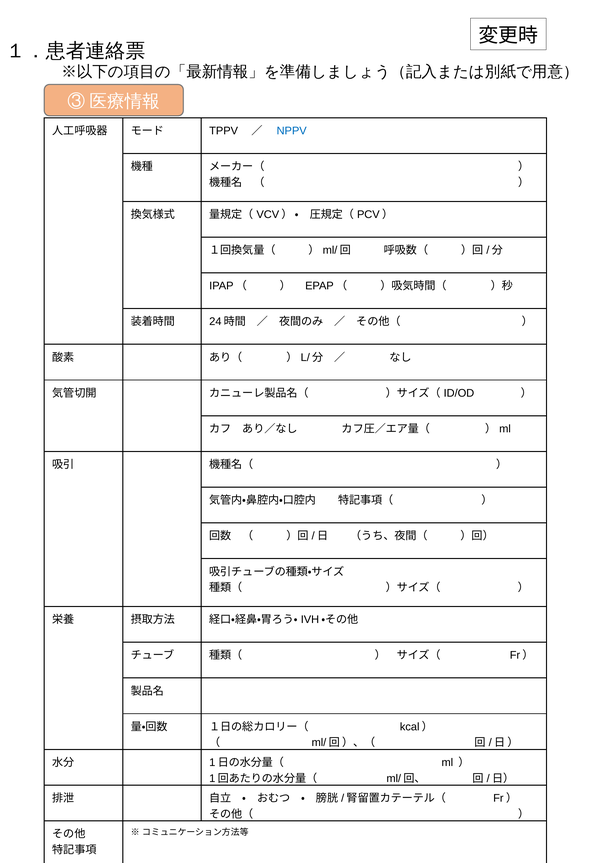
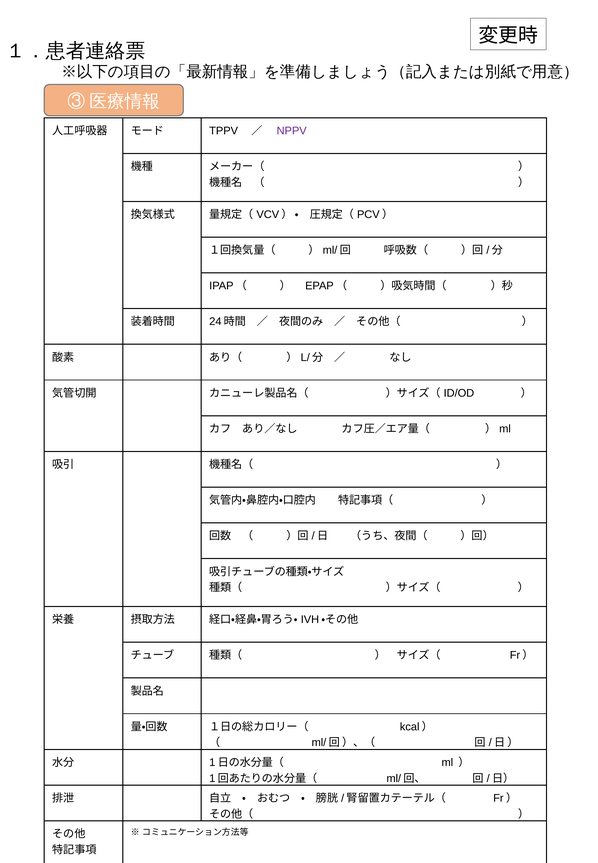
NPPV colour: blue -> purple (292, 131)
